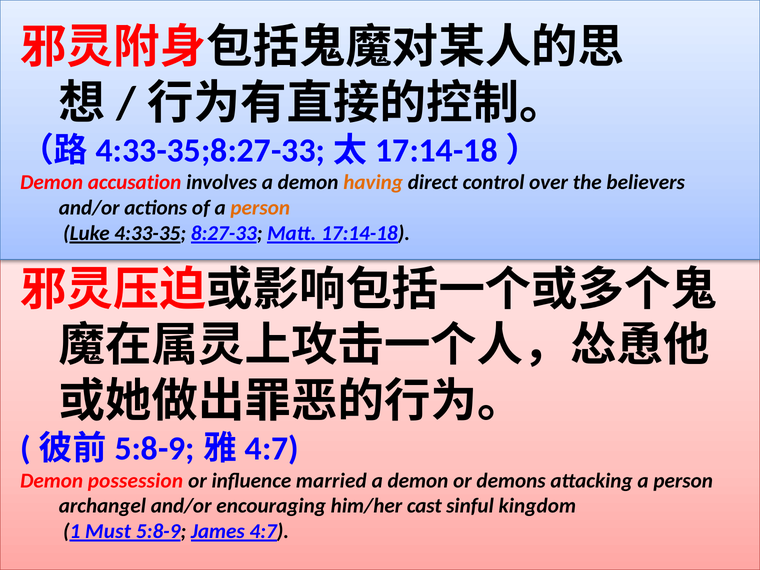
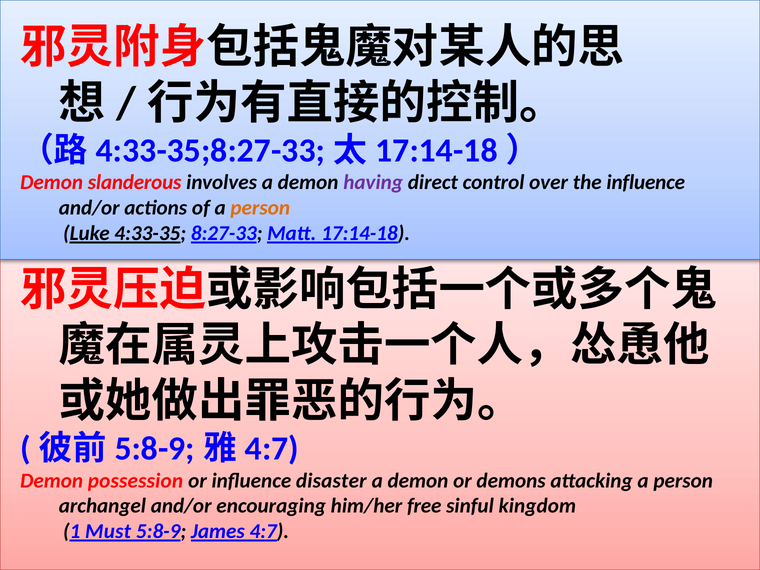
accusation: accusation -> slanderous (135, 182)
having colour: orange -> purple (373, 182)
the believers: believers -> influence (646, 182)
married: married -> disaster (331, 481)
cast: cast -> free (424, 506)
